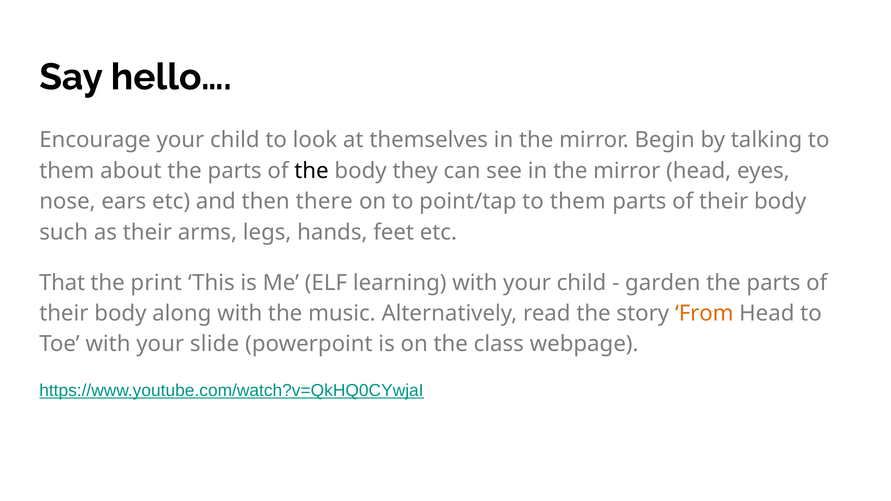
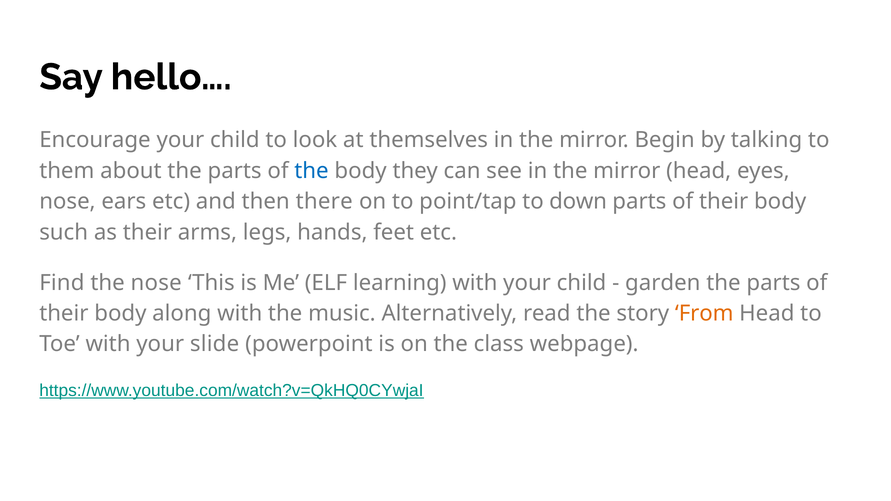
the colour: black -> blue (311, 171)
point/tap to them: them -> down (578, 202)
That: That -> Find (62, 283)
the print: print -> nose (156, 283)
